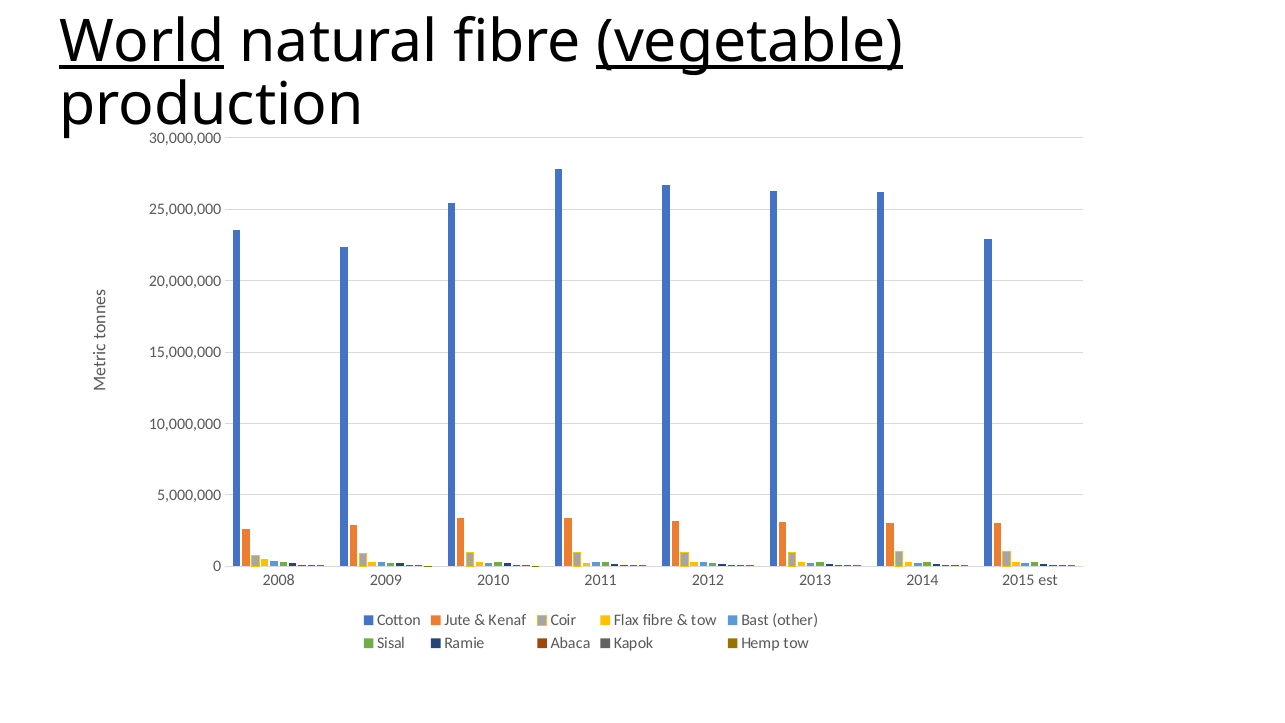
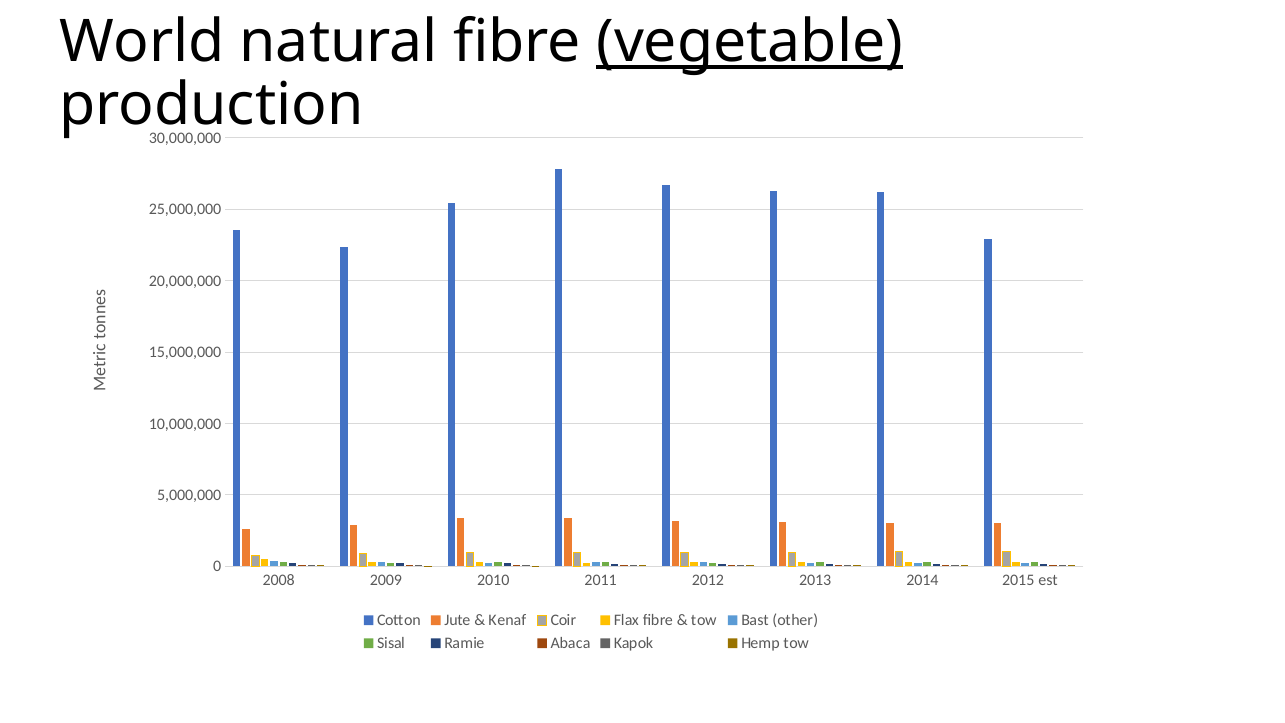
World underline: present -> none (142, 42)
